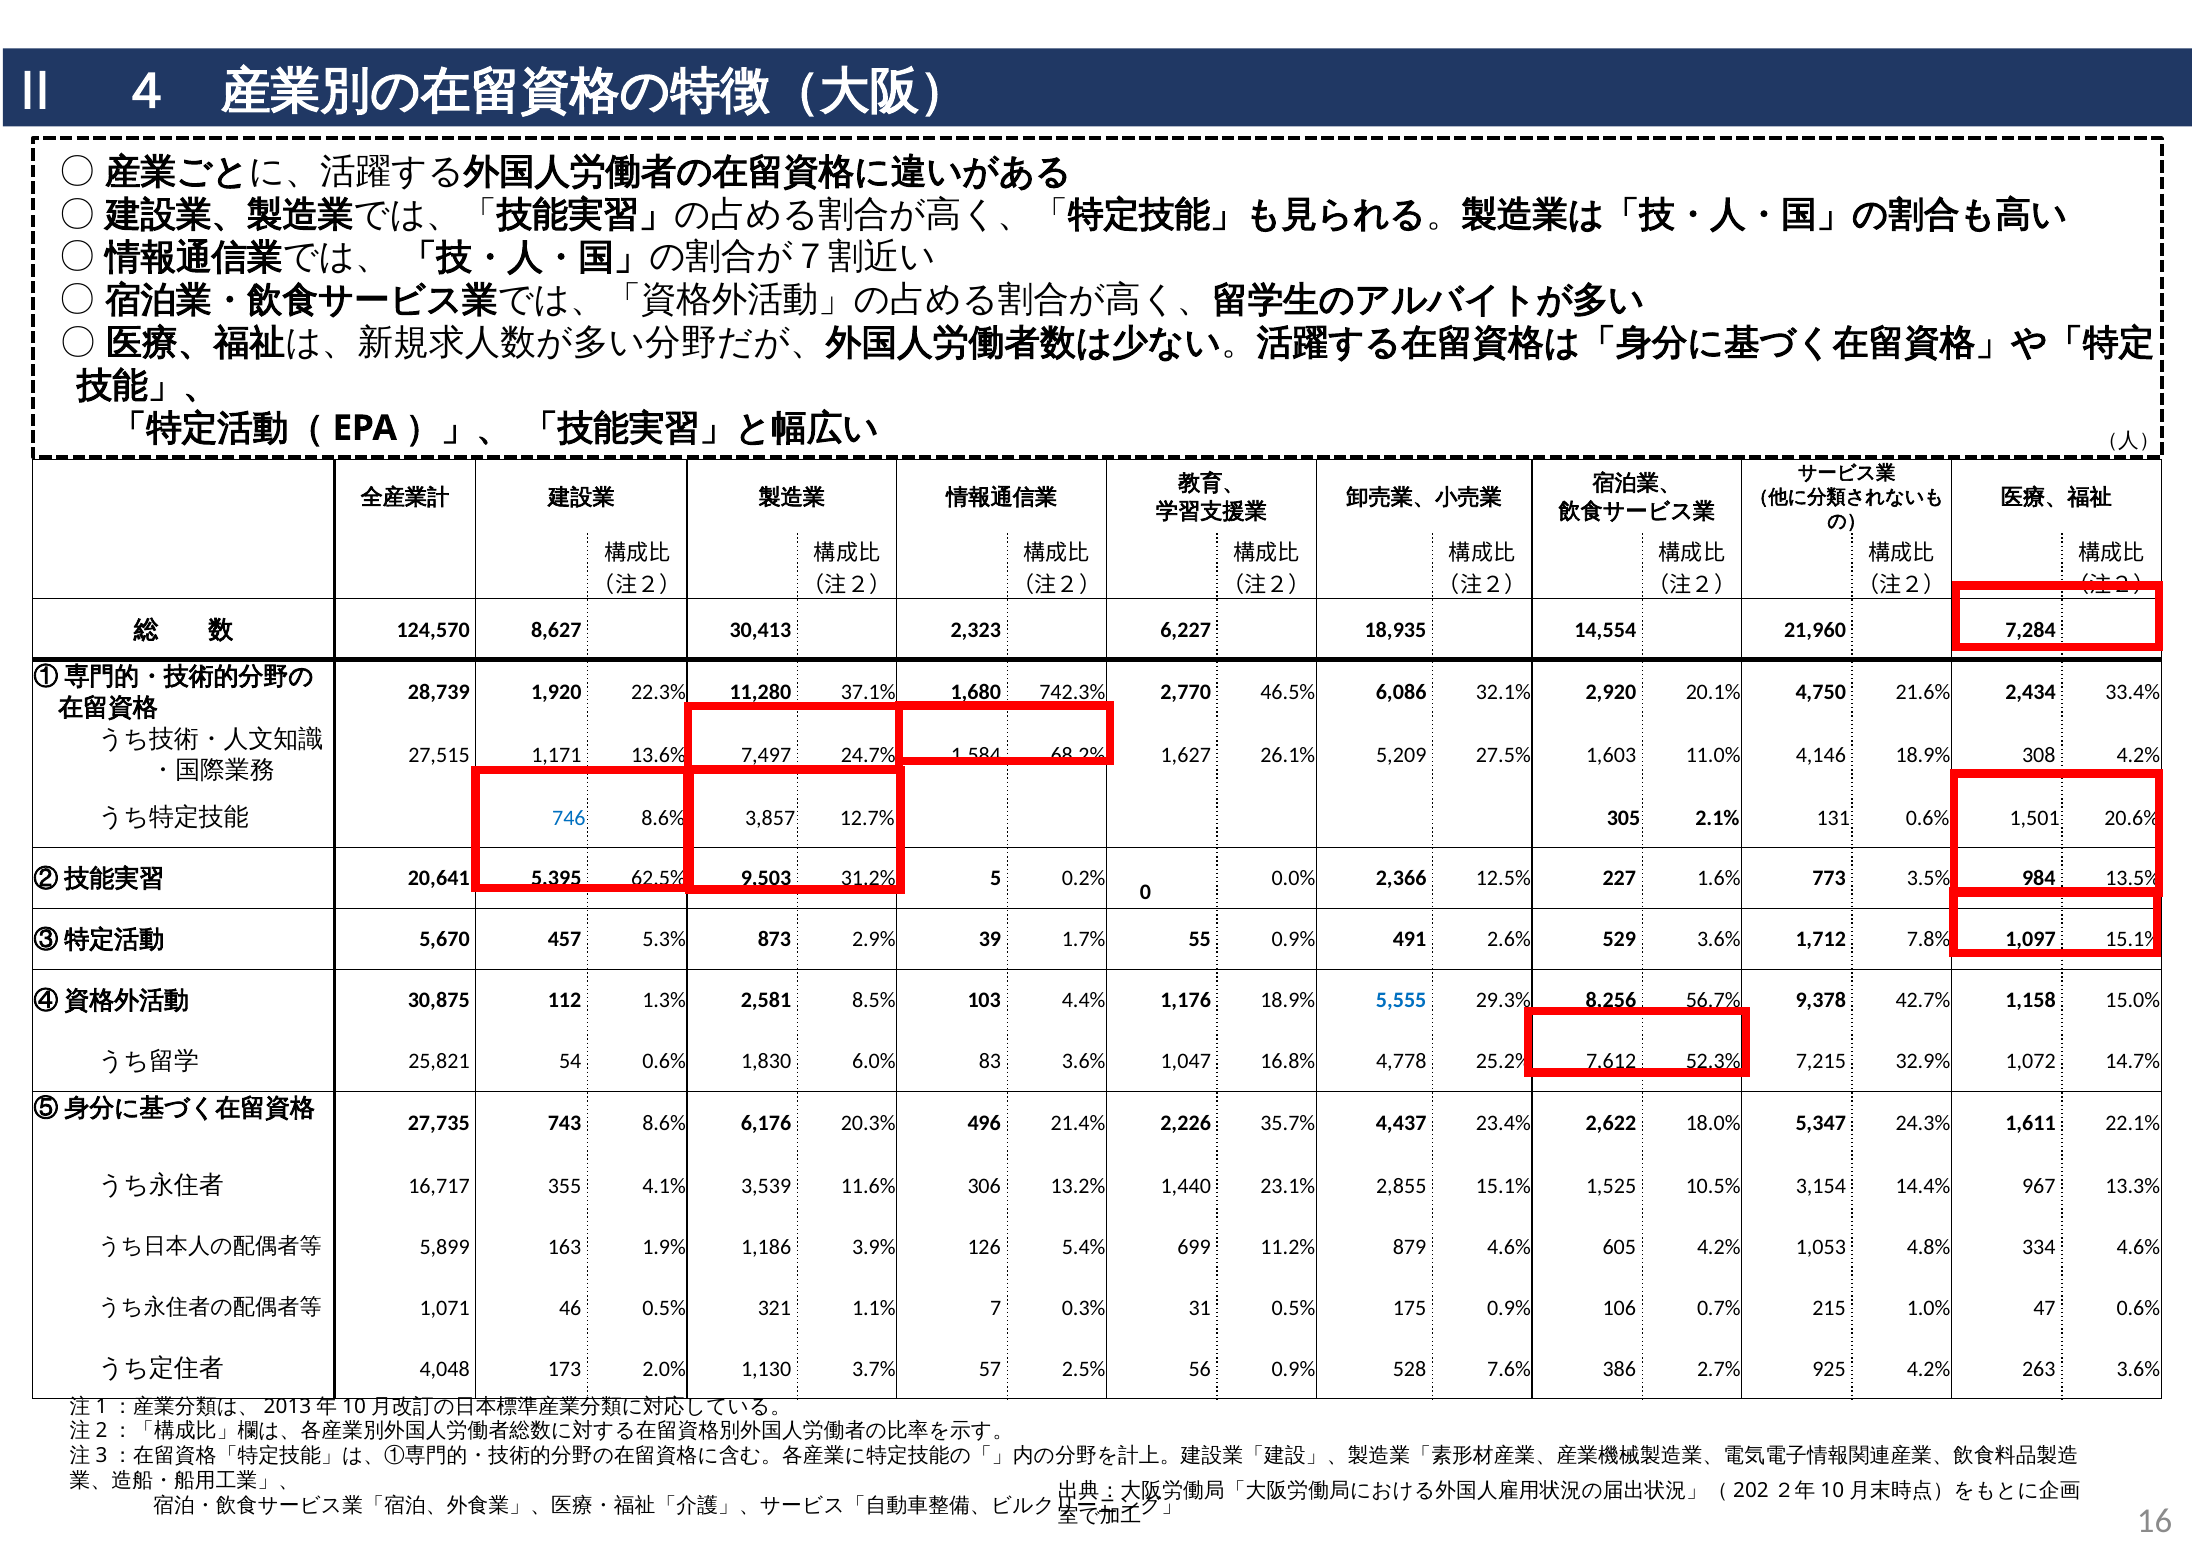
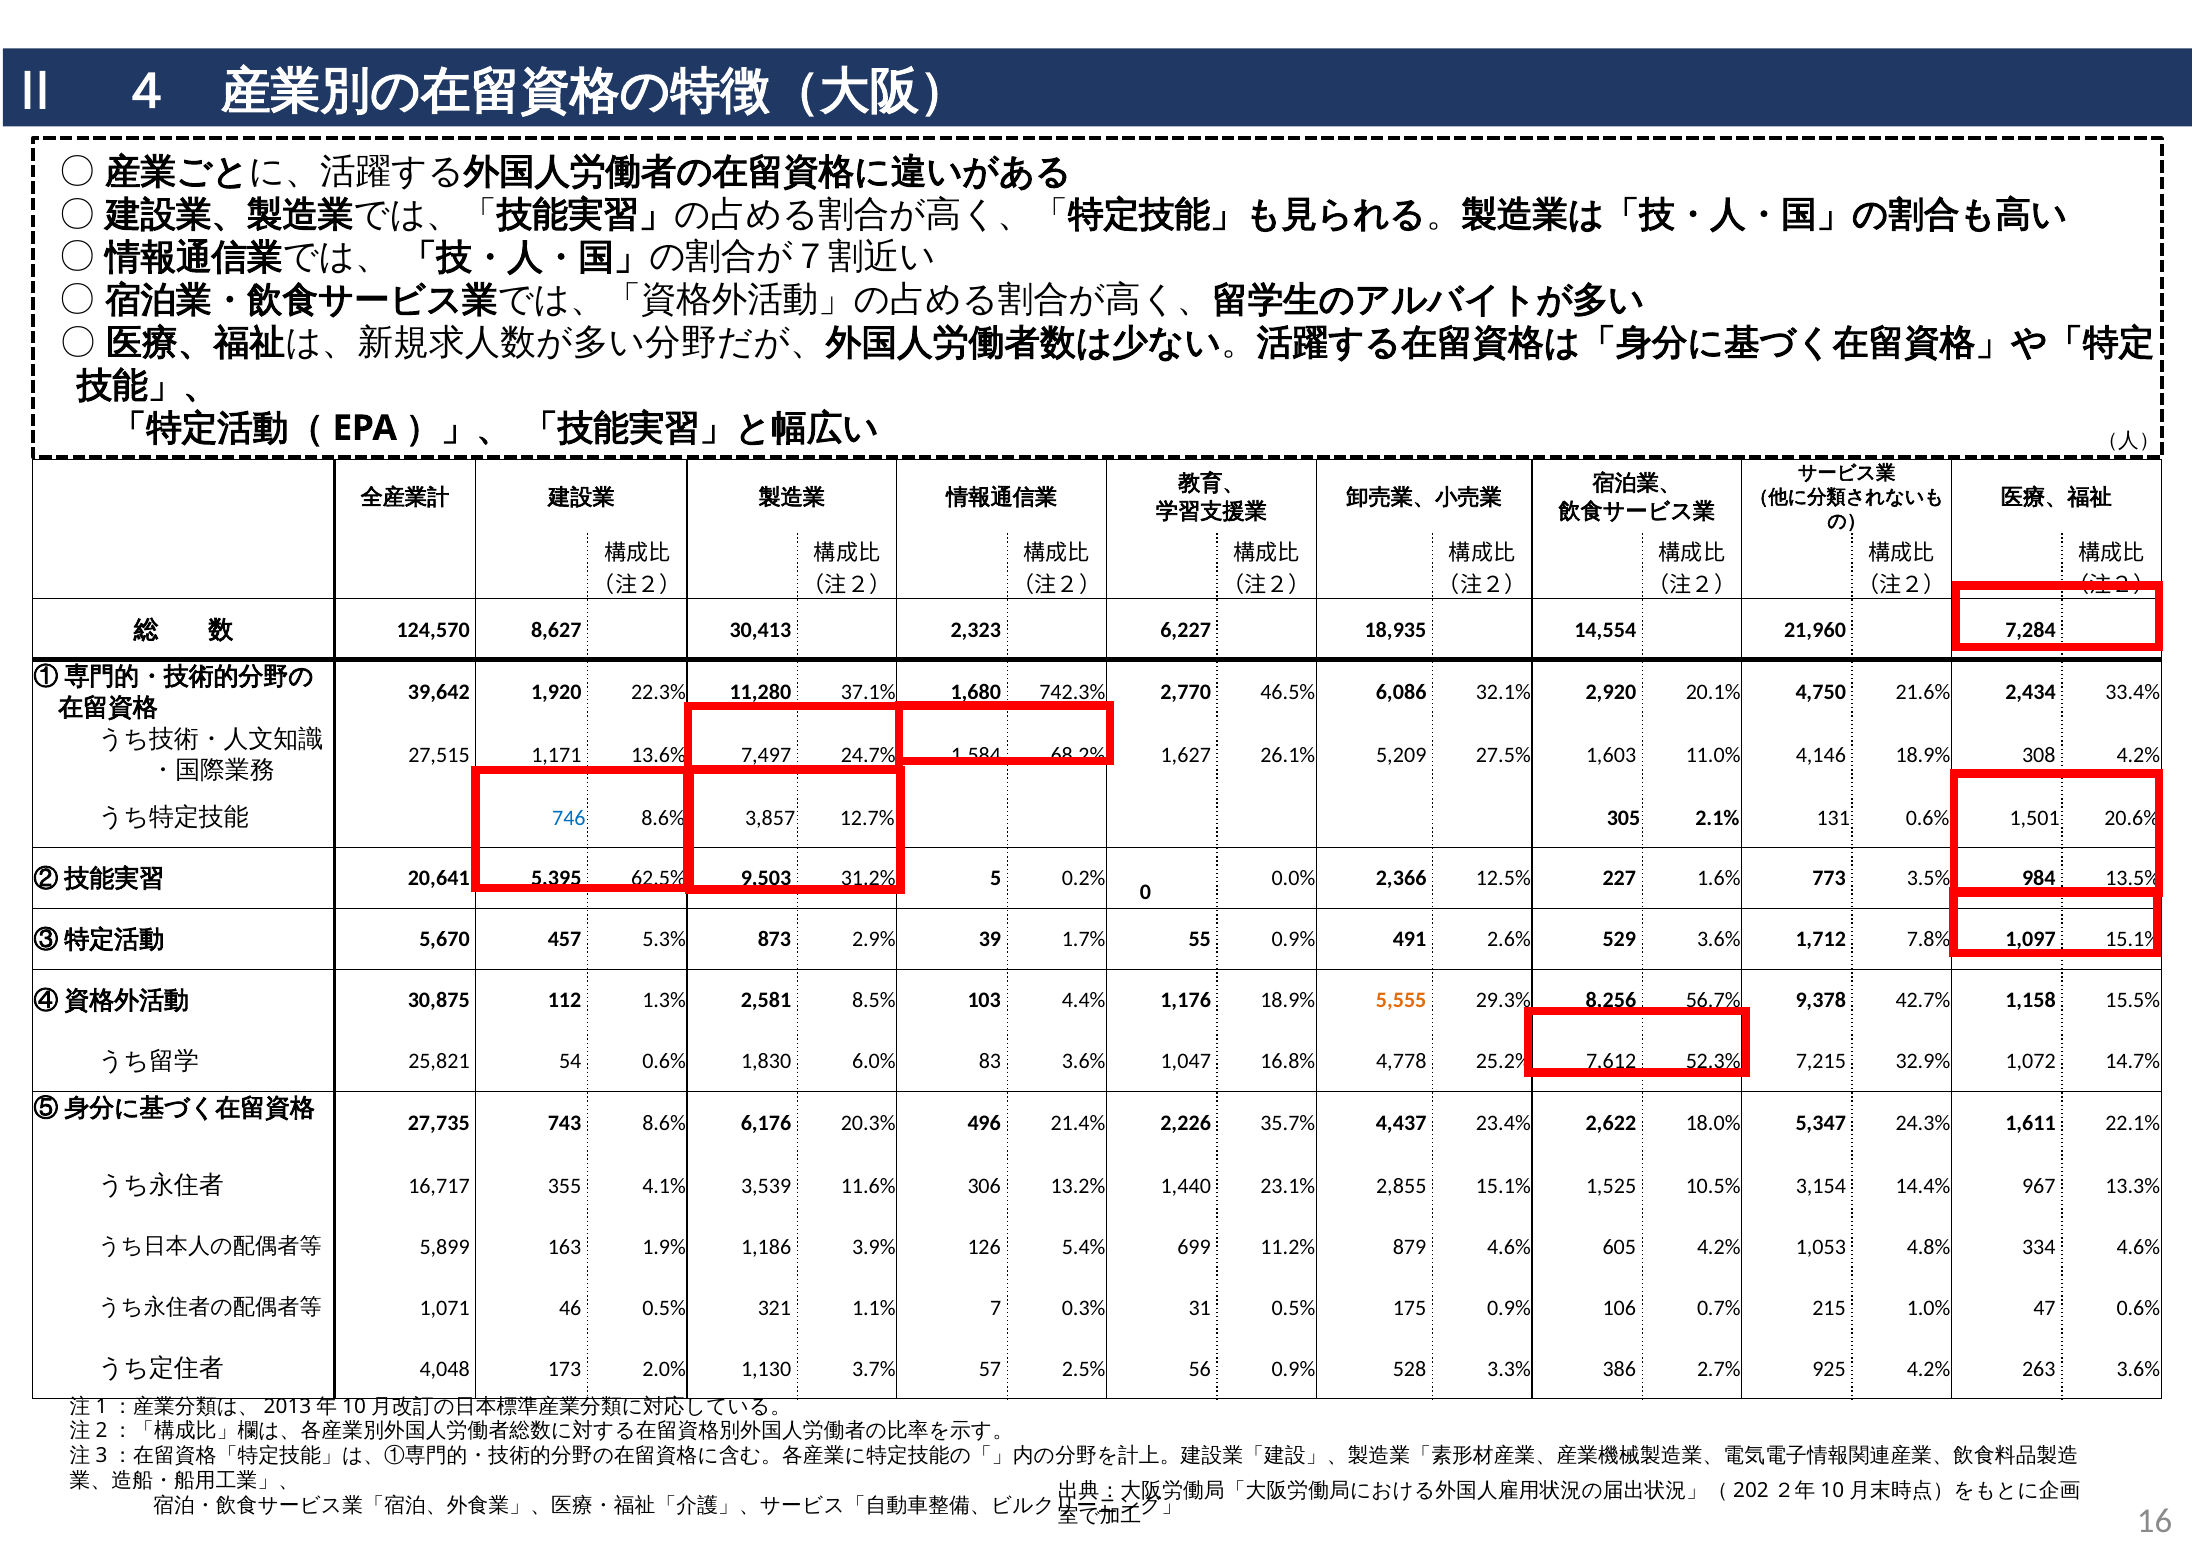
28,739: 28,739 -> 39,642 (439, 692)
5,555 colour: blue -> orange (1401, 1001)
15.0%: 15.0% -> 15.5% (2133, 1001)
7.6%: 7.6% -> 3.3% (1509, 1369)
